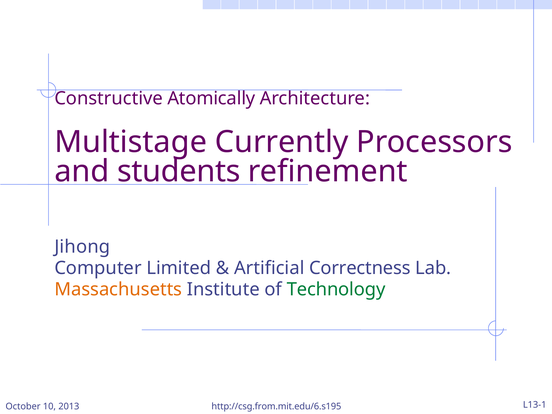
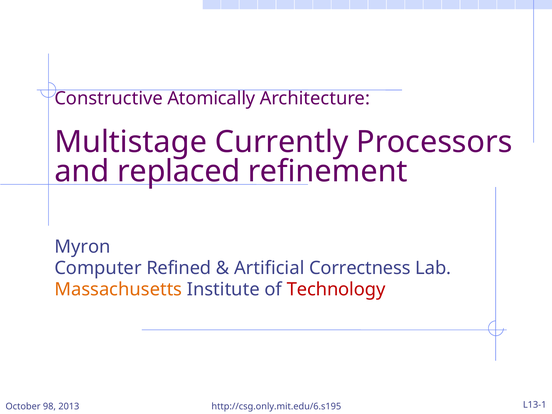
students: students -> replaced (179, 171)
Jihong: Jihong -> Myron (82, 247)
Limited: Limited -> Refined (179, 268)
Technology colour: green -> red (336, 290)
10: 10 -> 98 (49, 406)
http://csg.from.mit.edu/6.s195: http://csg.from.mit.edu/6.s195 -> http://csg.only.mit.edu/6.s195 (276, 406)
